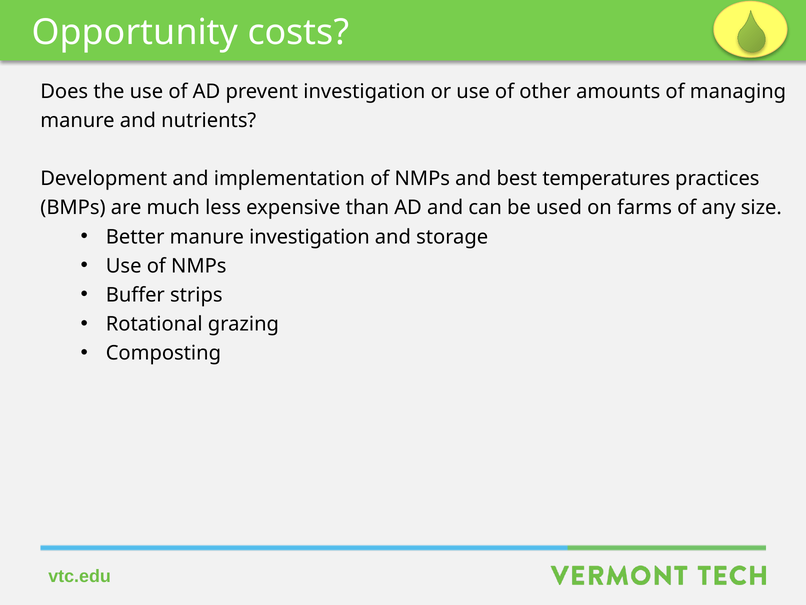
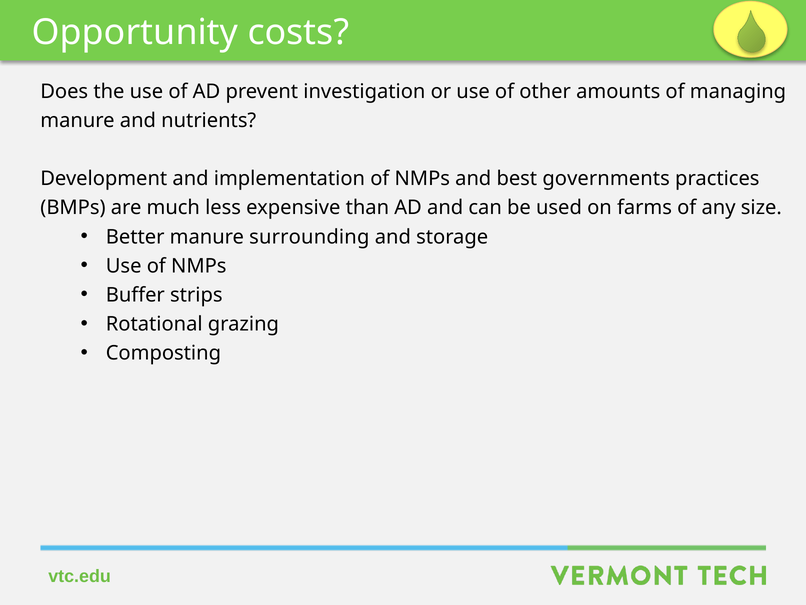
temperatures: temperatures -> governments (606, 179)
manure investigation: investigation -> surrounding (309, 237)
